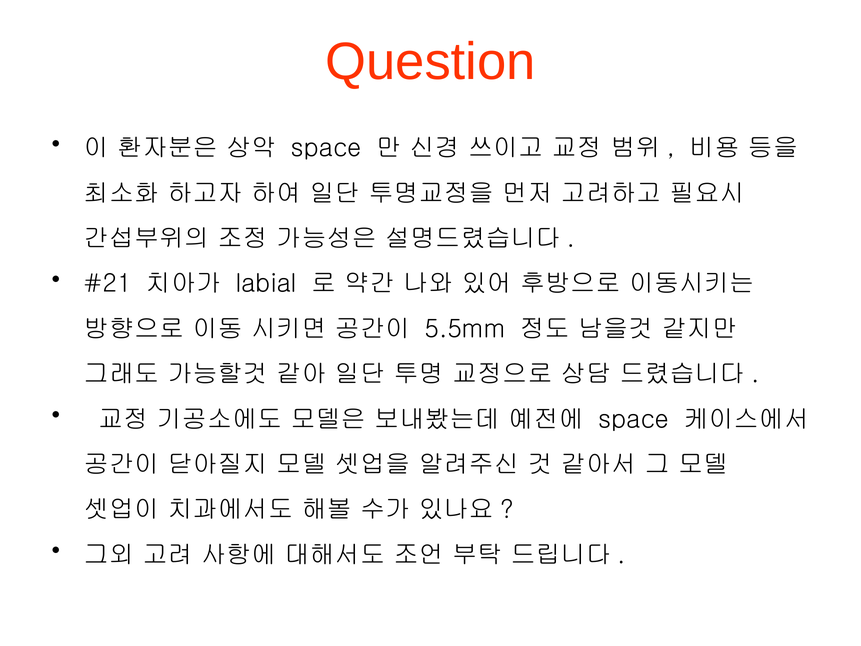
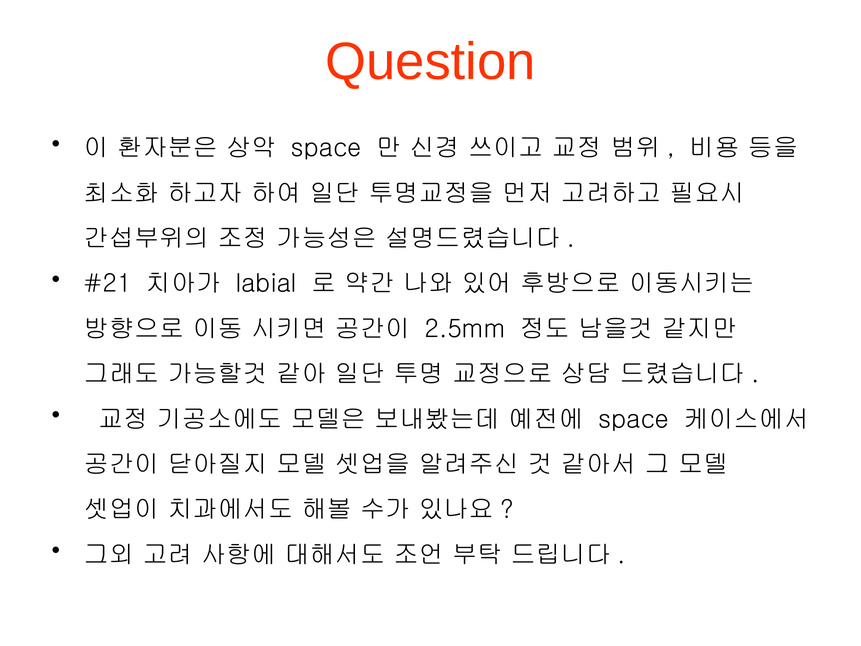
5.5mm: 5.5mm -> 2.5mm (465, 329)
